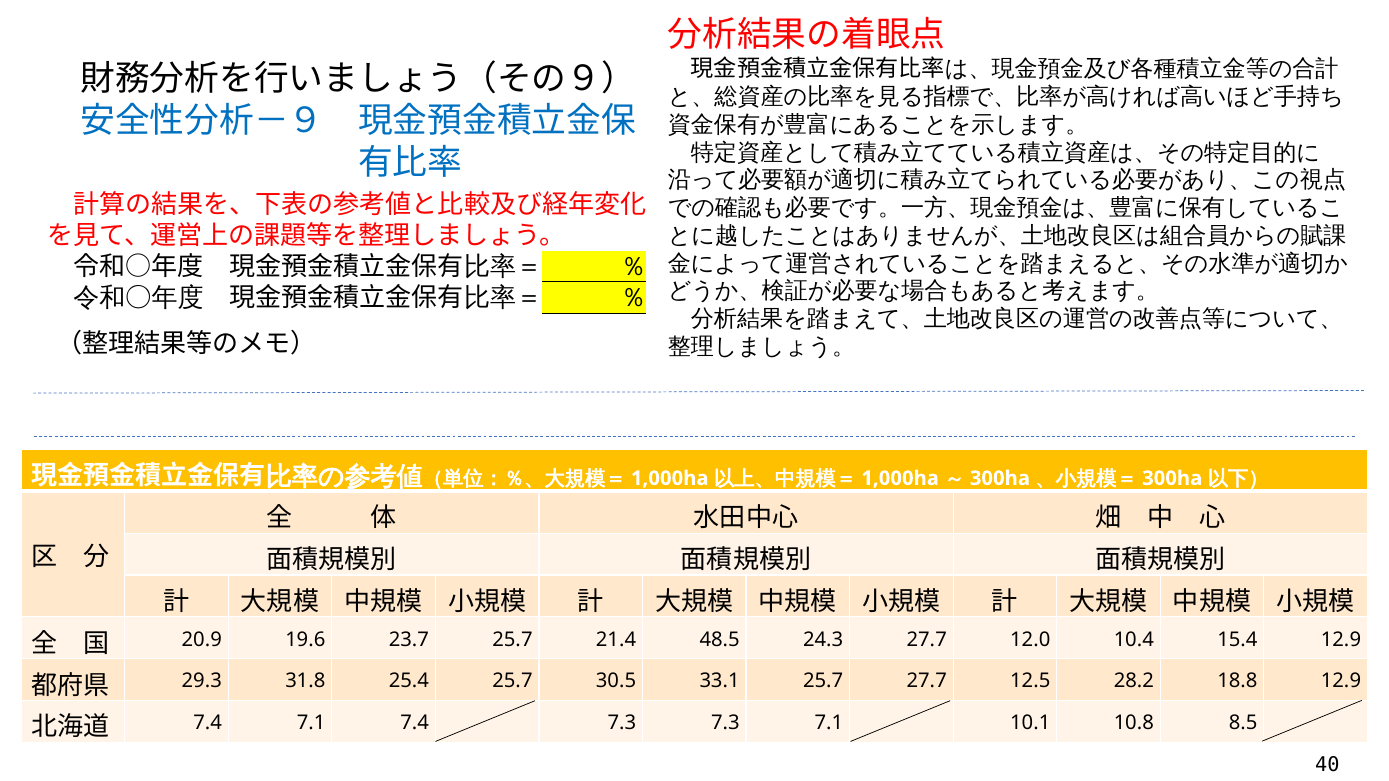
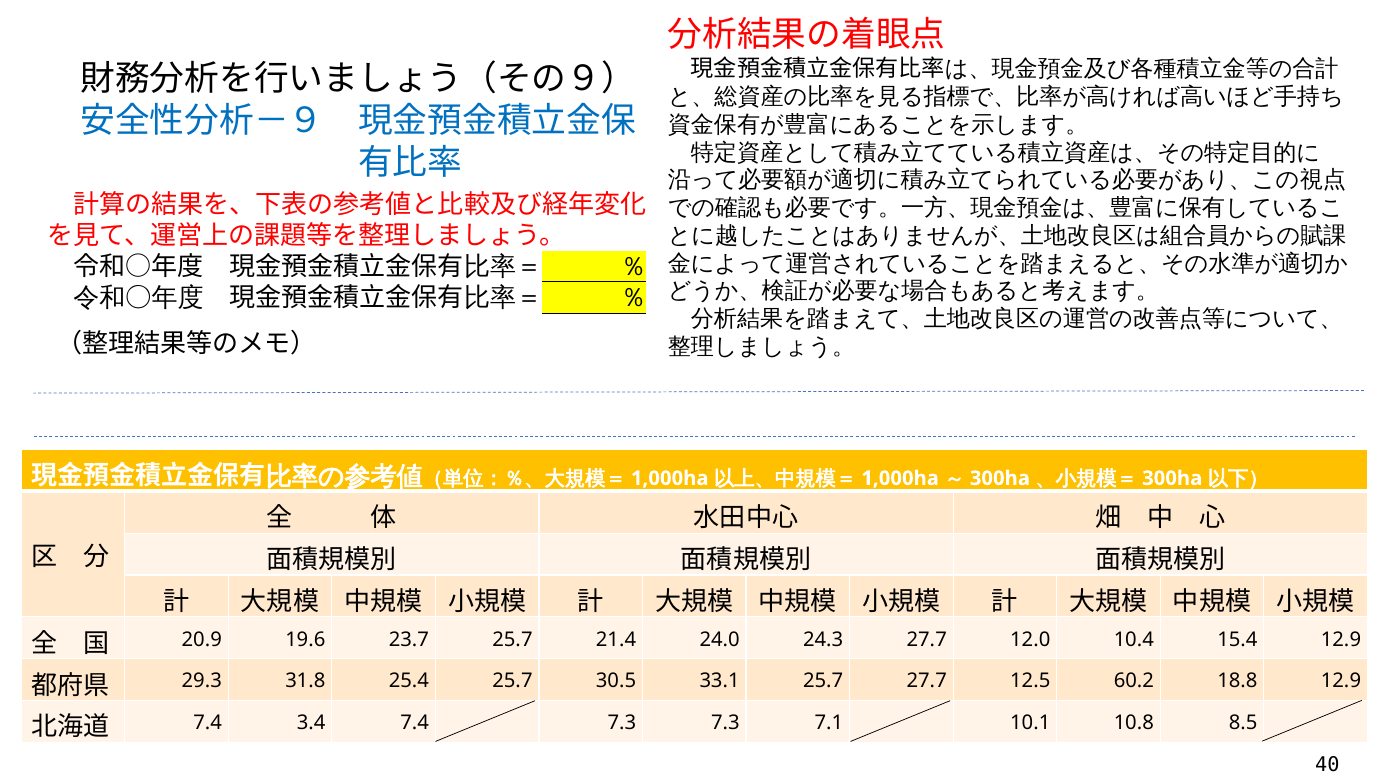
48.5: 48.5 -> 24.0 (720, 640)
28.2: 28.2 -> 60.2 (1134, 682)
7.4 7.1: 7.1 -> 3.4 (311, 723)
